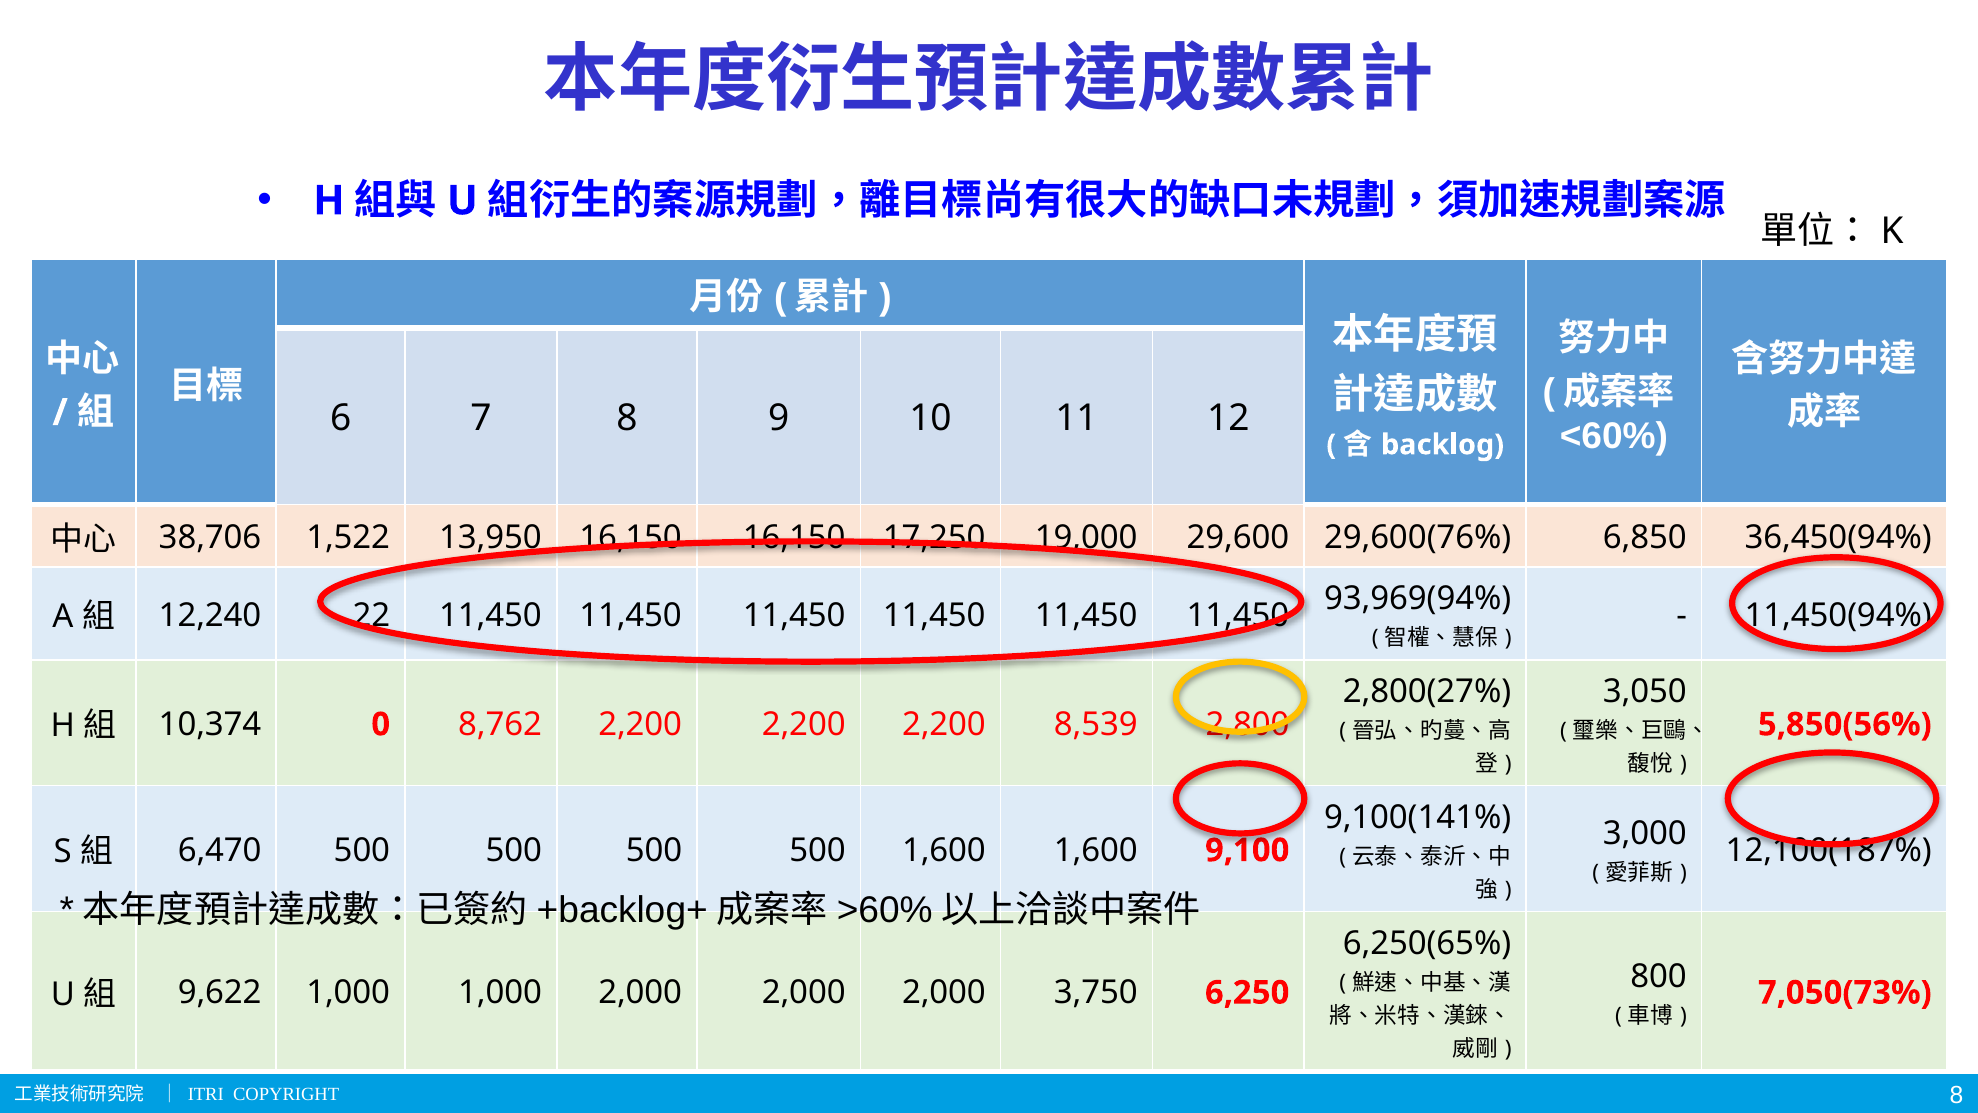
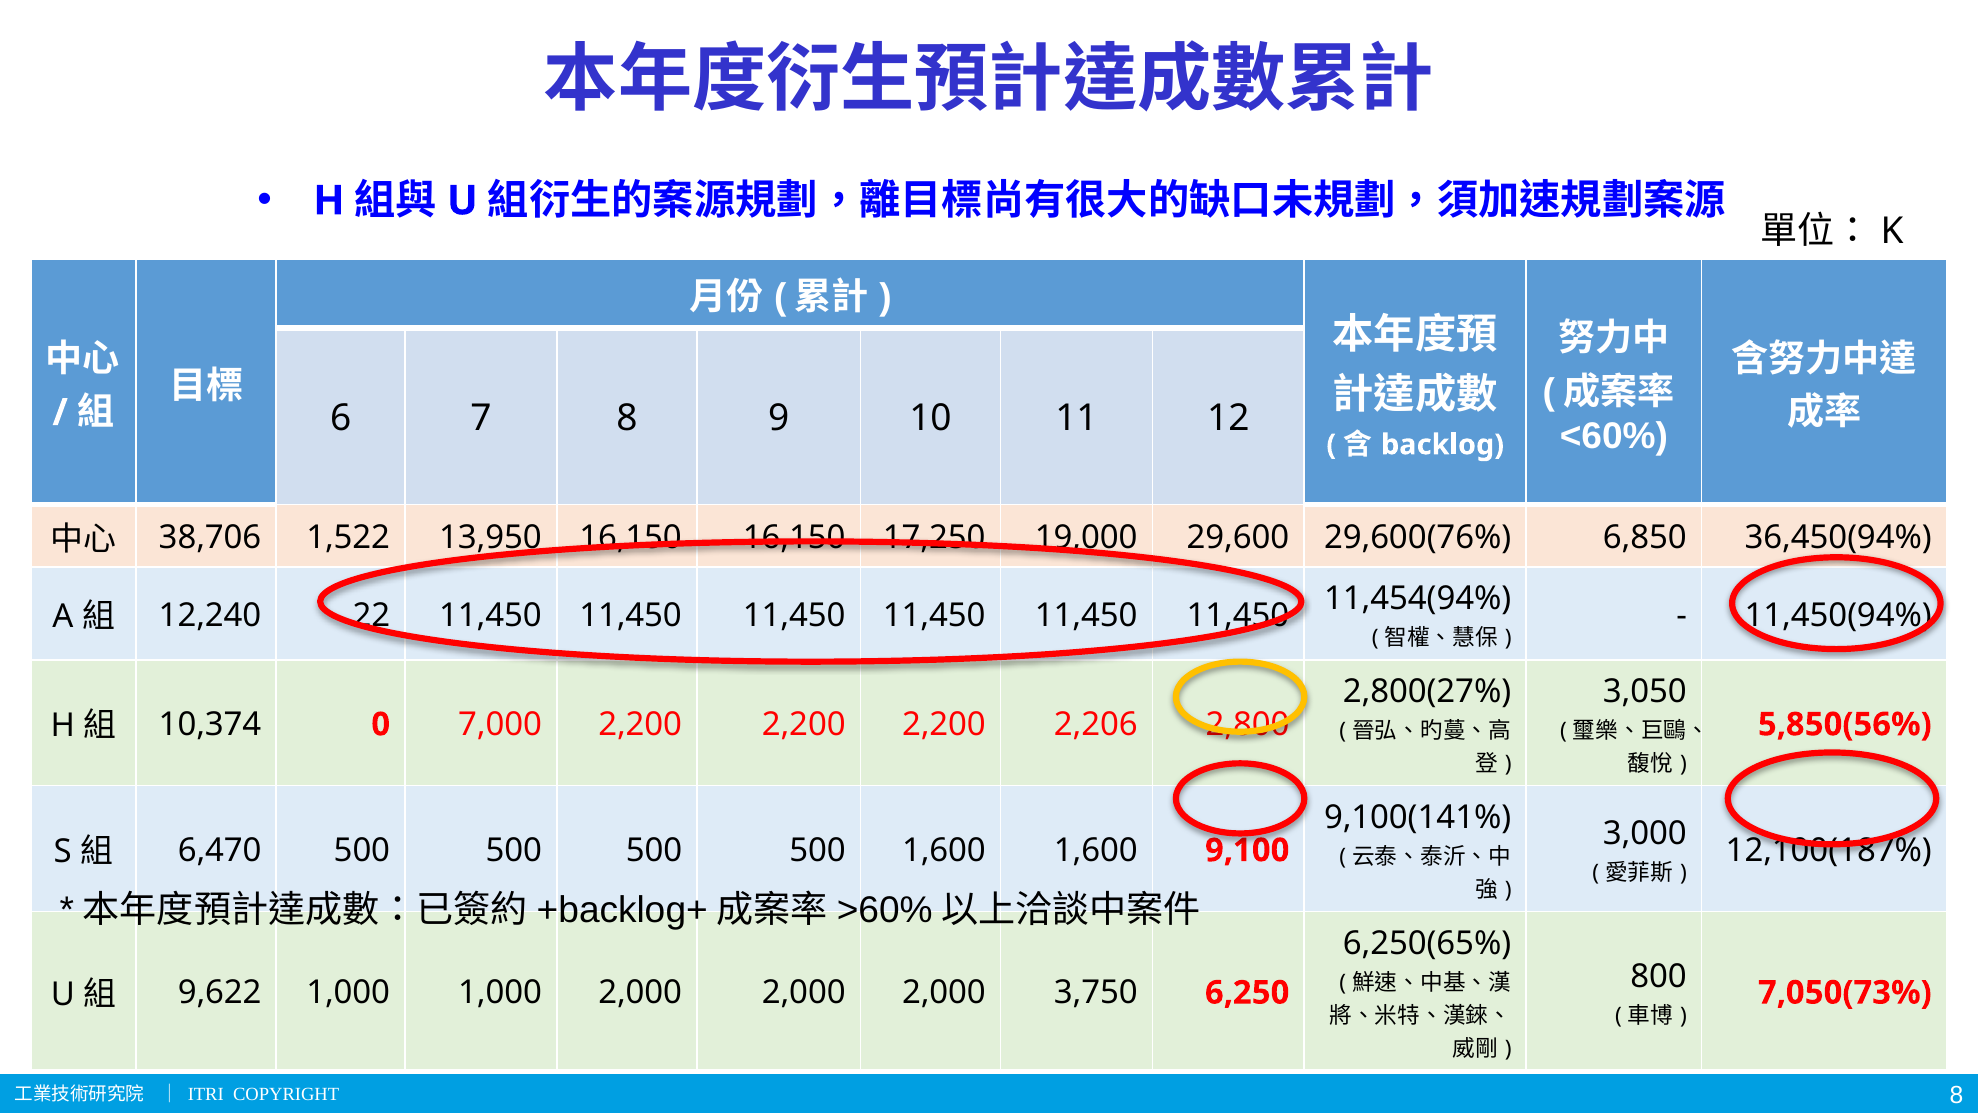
93,969(94%: 93,969(94% -> 11,454(94% (1418, 598)
8,762: 8,762 -> 7,000 (500, 724)
8,539: 8,539 -> 2,206 (1096, 724)
